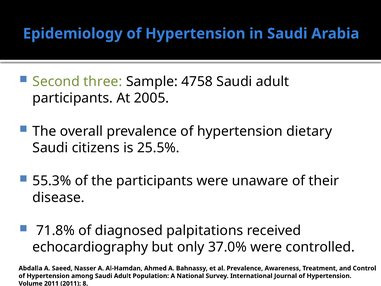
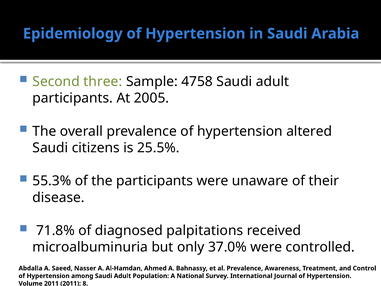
dietary: dietary -> altered (309, 131)
echocardiography: echocardiography -> microalbuminuria (90, 247)
